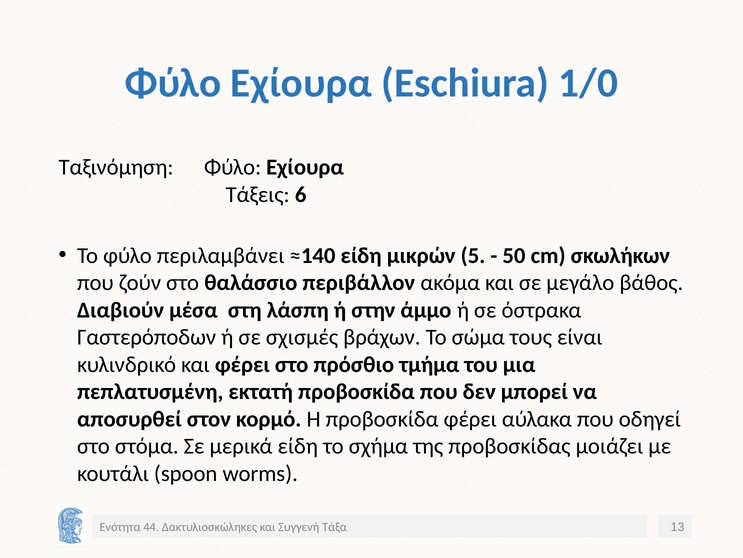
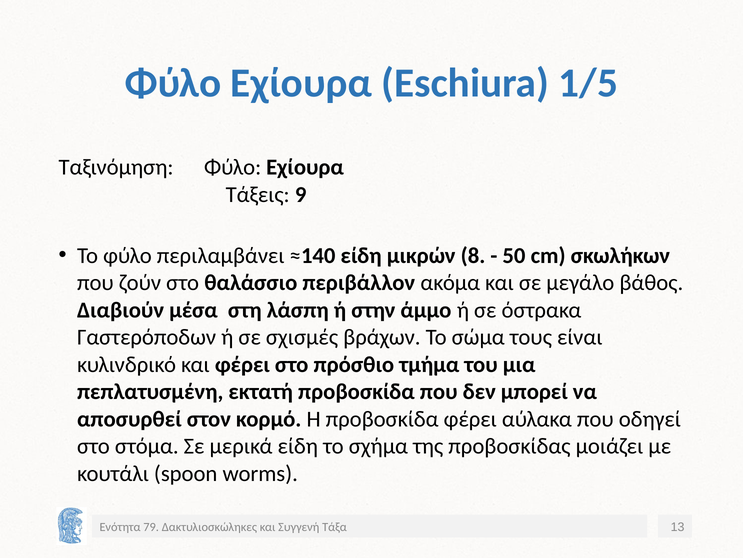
1/0: 1/0 -> 1/5 (588, 83)
6: 6 -> 9 (301, 194)
5: 5 -> 8 (473, 255)
44: 44 -> 79 (151, 526)
